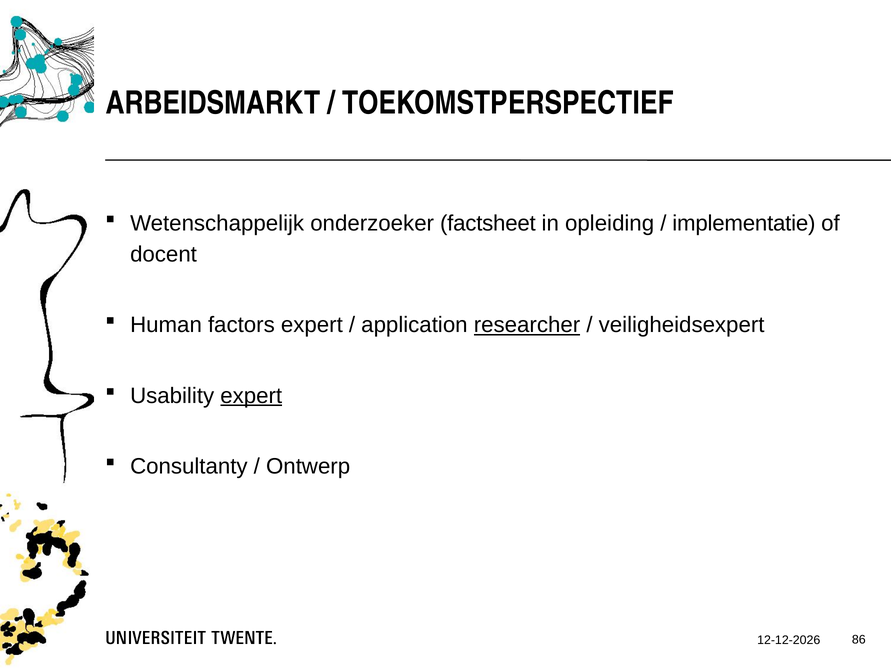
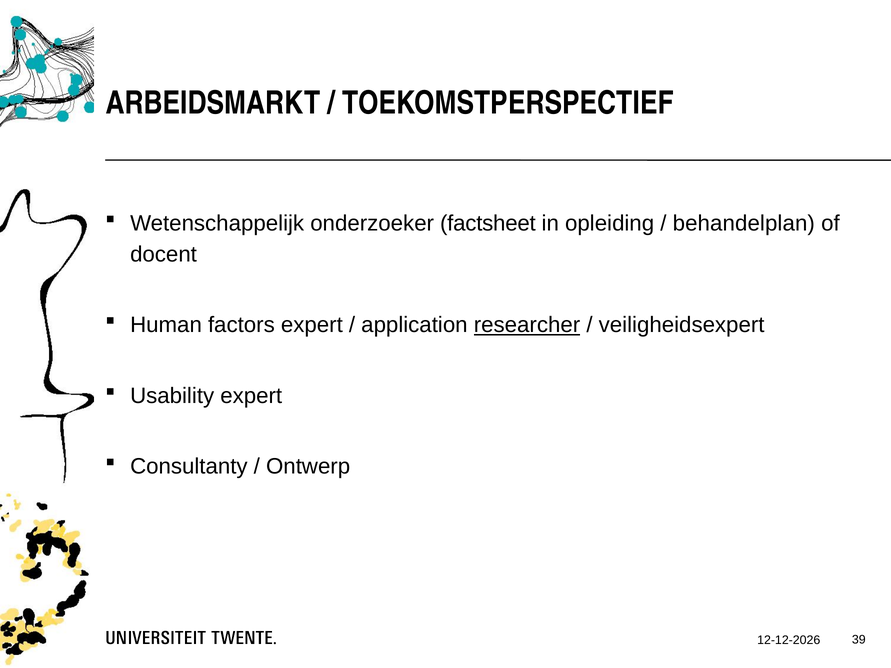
implementatie: implementatie -> behandelplan (744, 223)
expert underline: present -> none (251, 396)
86: 86 -> 39 (859, 640)
